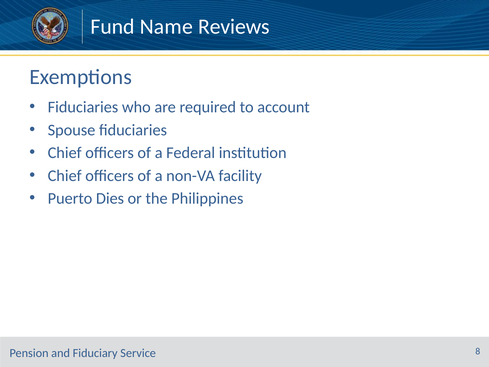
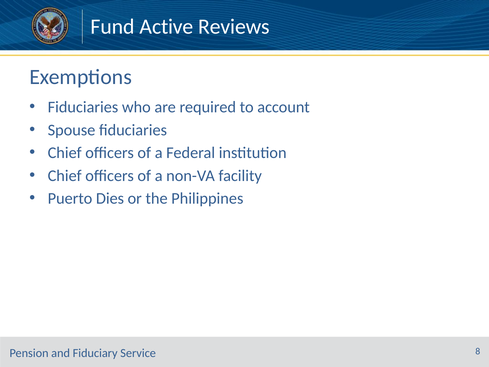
Name: Name -> Active (167, 26)
